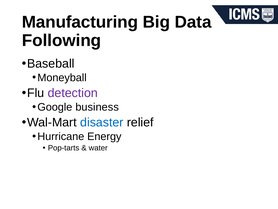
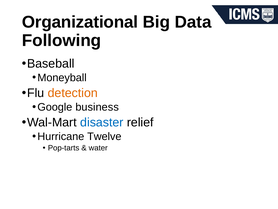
Manufacturing: Manufacturing -> Organizational (80, 22)
detection colour: purple -> orange (73, 93)
Energy: Energy -> Twelve (104, 136)
